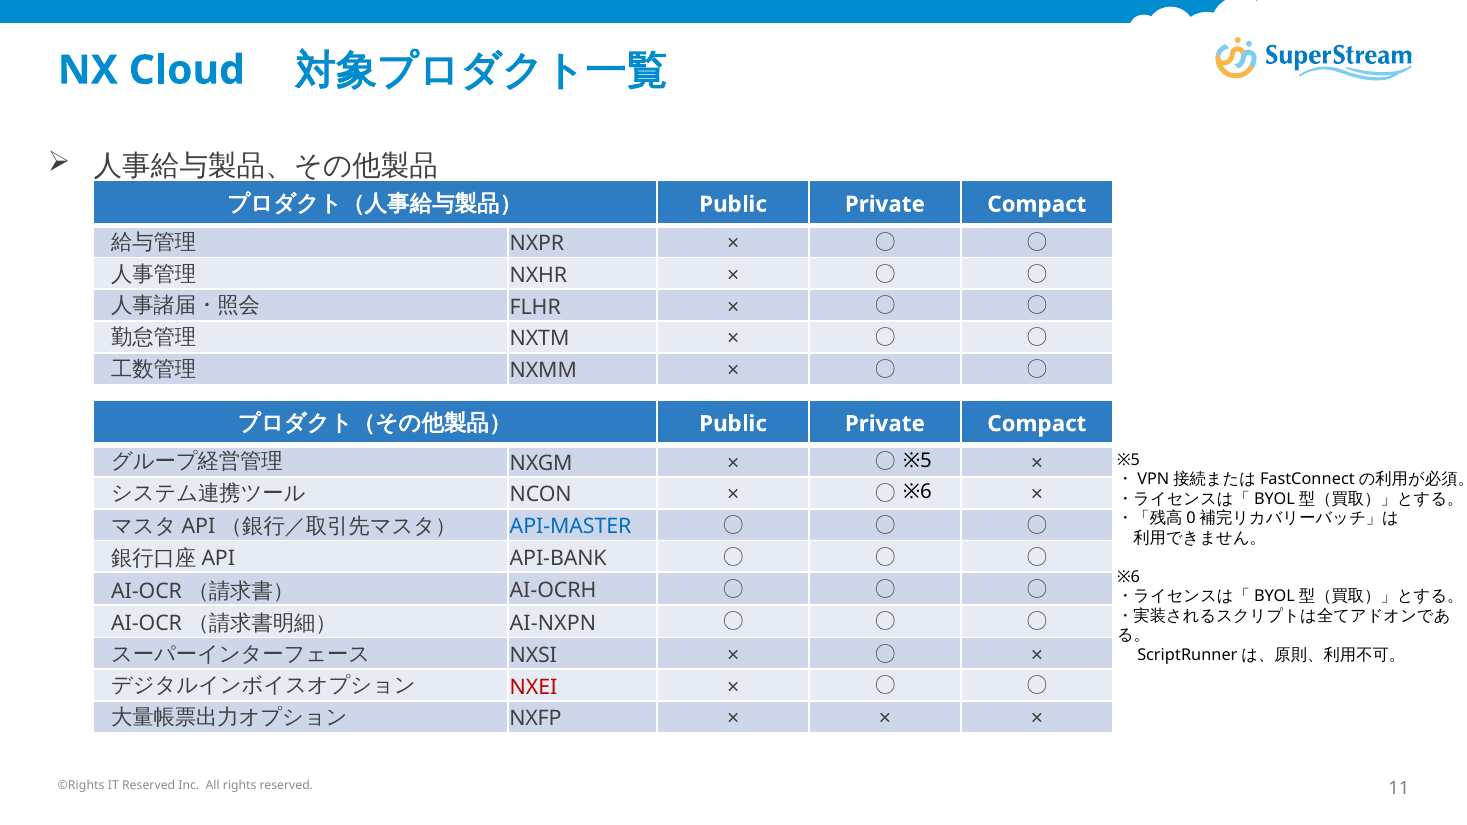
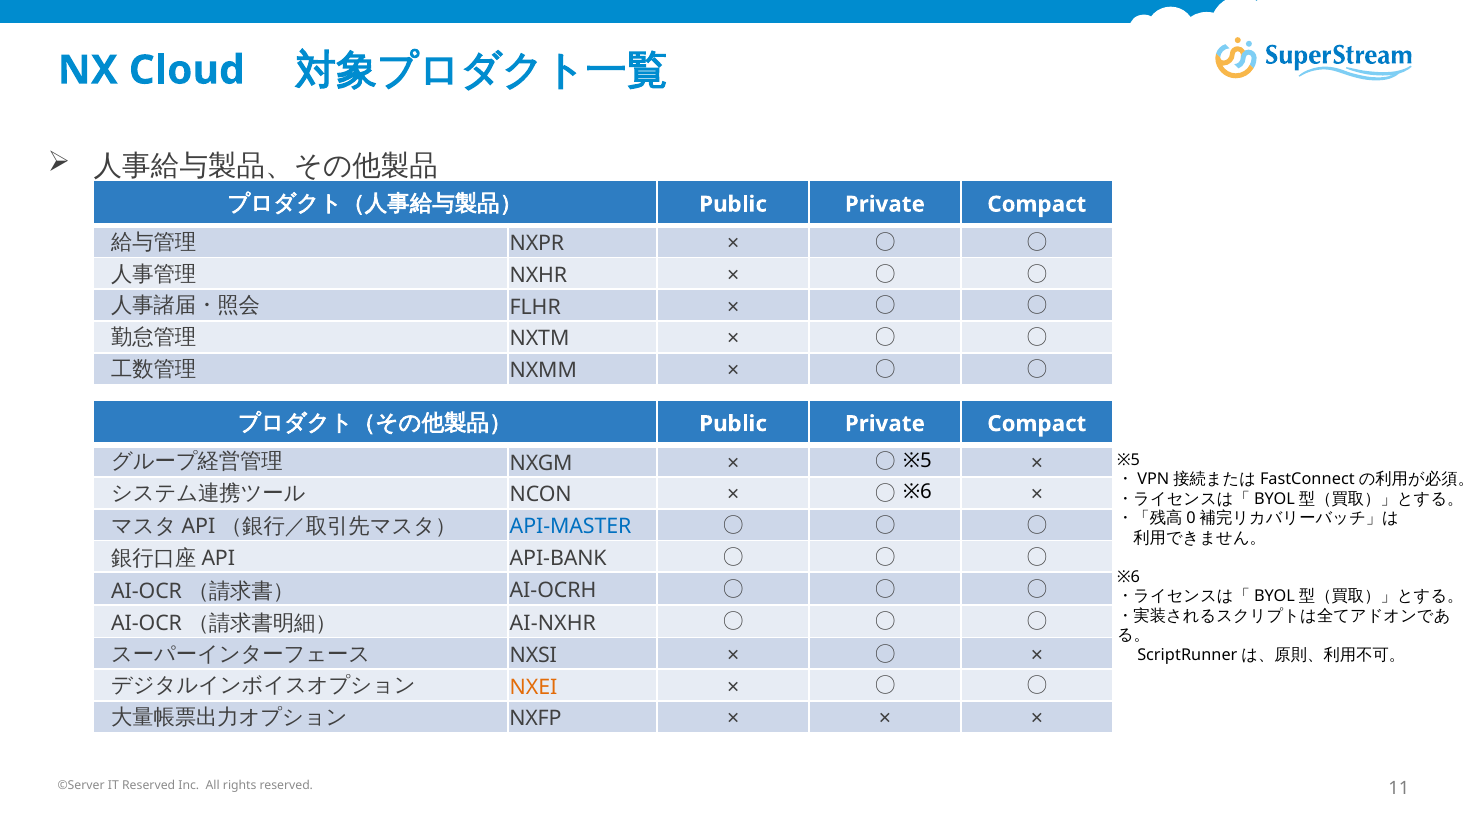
AI-NXPN: AI-NXPN -> AI-NXHR (553, 623)
NXEI colour: red -> orange (534, 687)
©Rights: ©Rights -> ©Server (81, 786)
